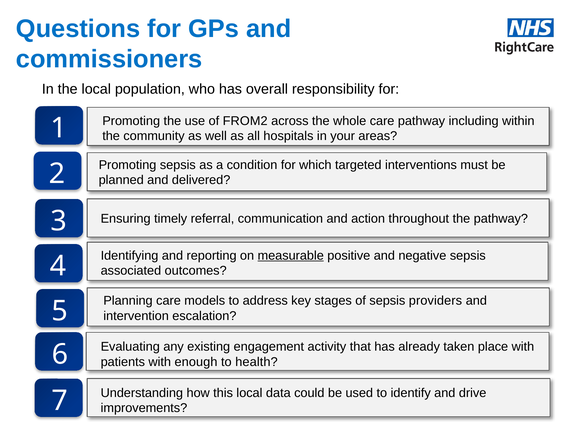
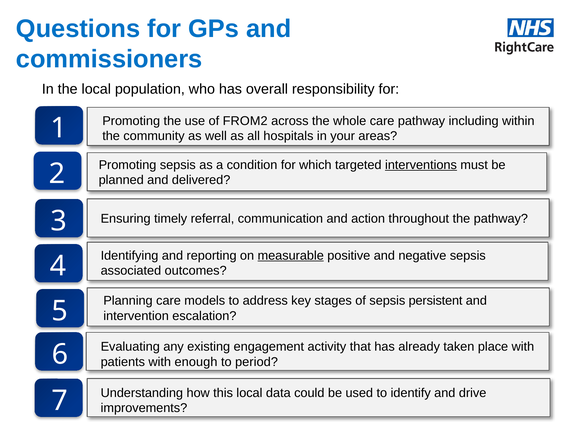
interventions underline: none -> present (421, 165)
providers: providers -> persistent (436, 301)
health: health -> period (257, 362)
